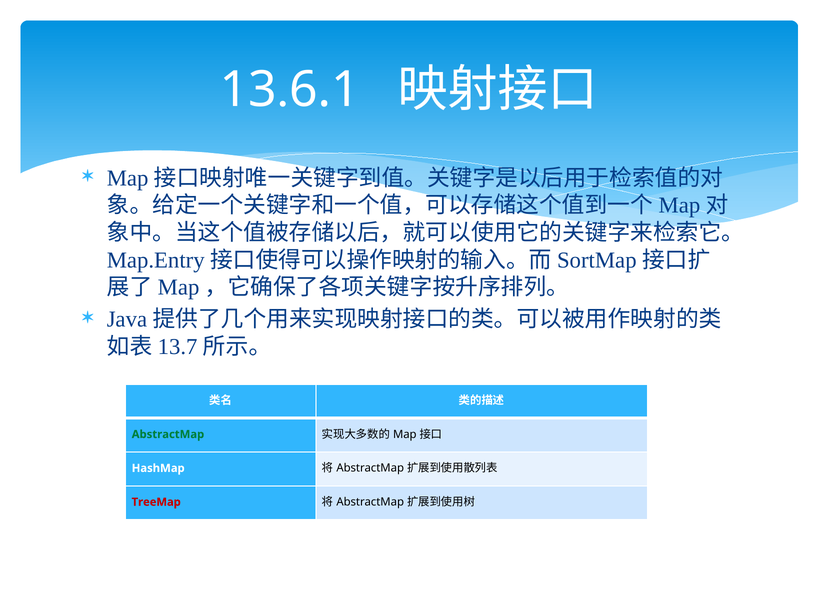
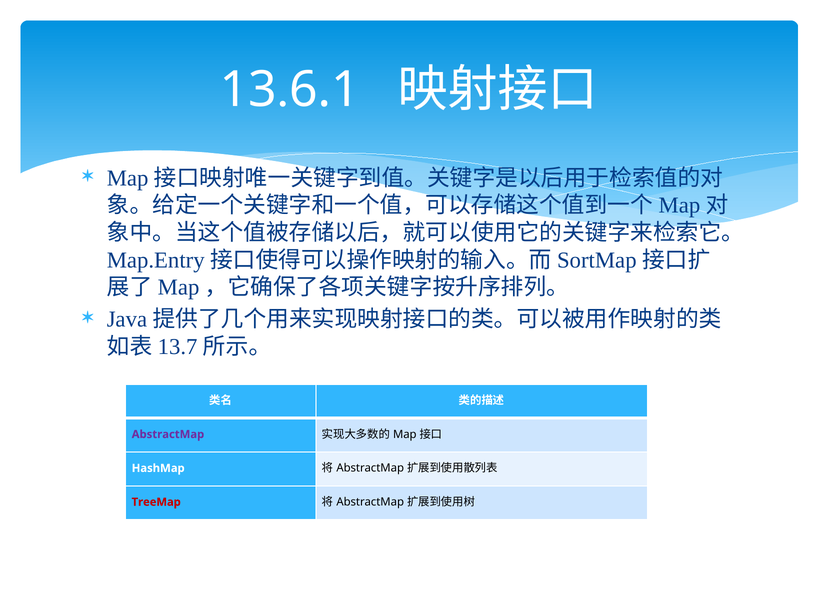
AbstractMap colour: green -> purple (168, 434)
